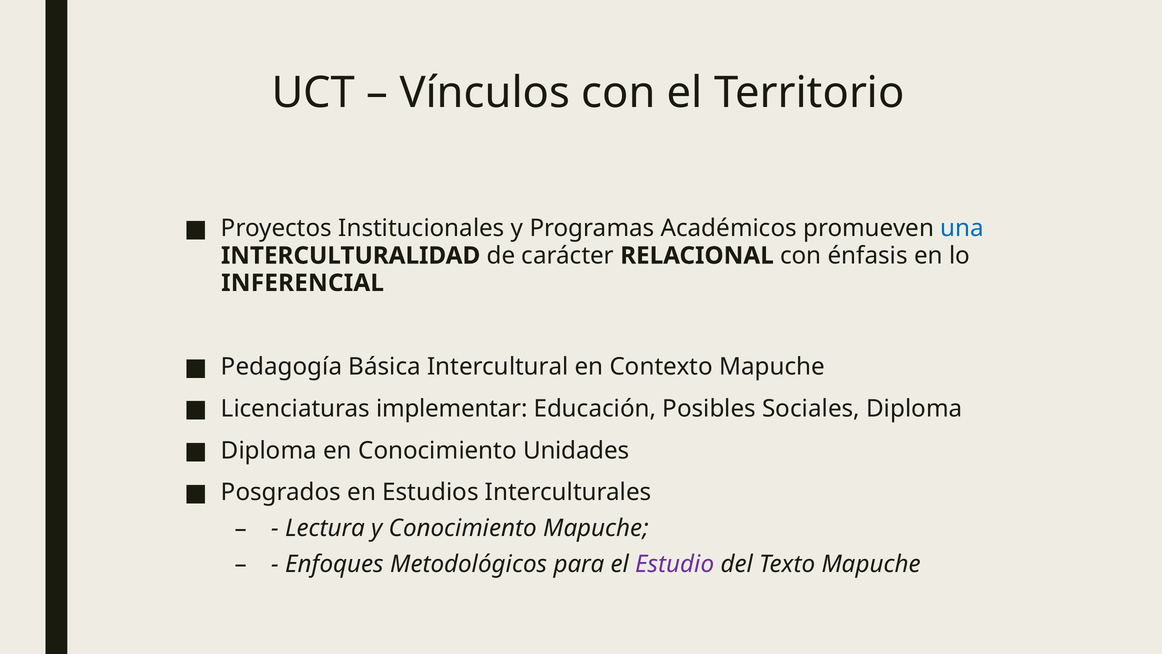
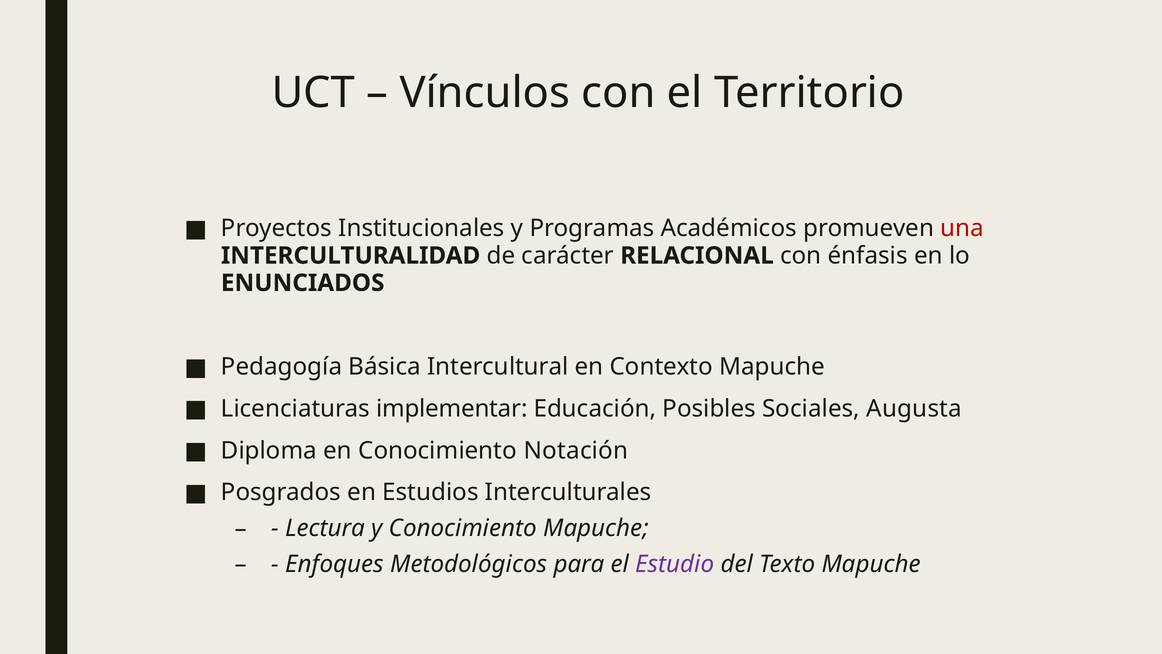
una colour: blue -> red (962, 228)
INFERENCIAL: INFERENCIAL -> ENUNCIADOS (303, 283)
Sociales Diploma: Diploma -> Augusta (914, 408)
Unidades: Unidades -> Notación (576, 450)
